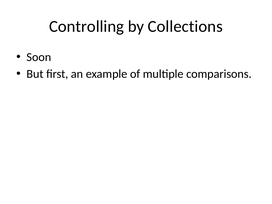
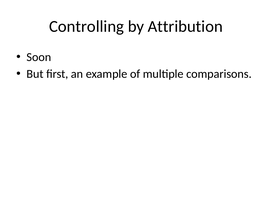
Collections: Collections -> Attribution (185, 26)
